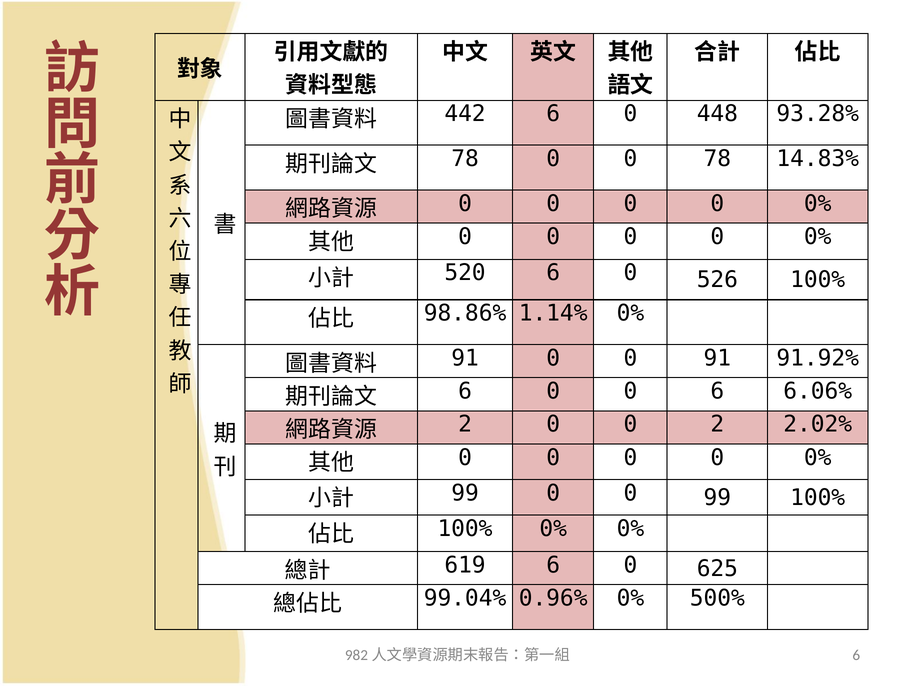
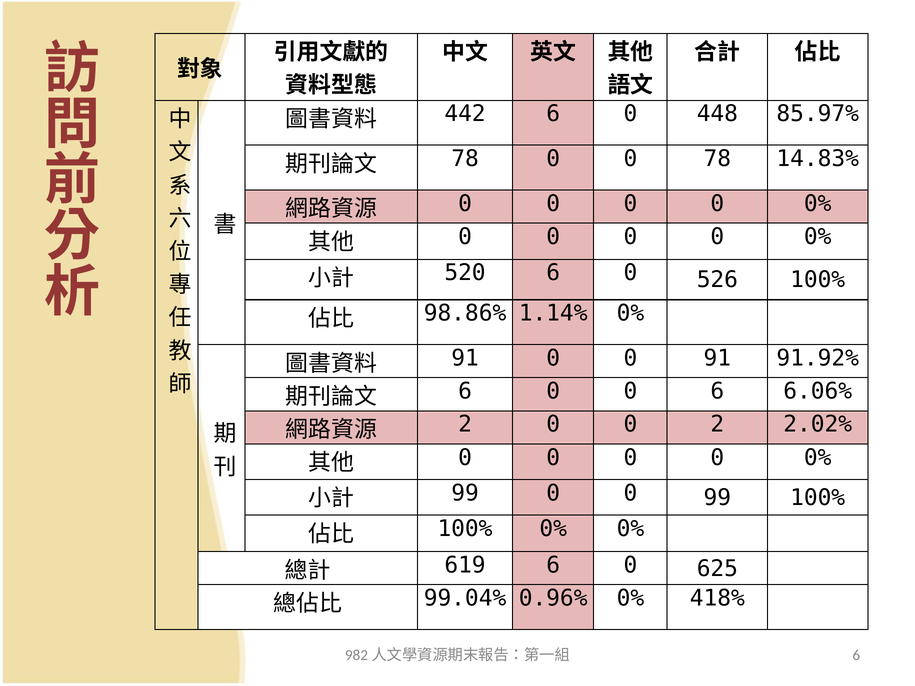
93.28%: 93.28% -> 85.97% (818, 114)
500%: 500% -> 418% (717, 599)
